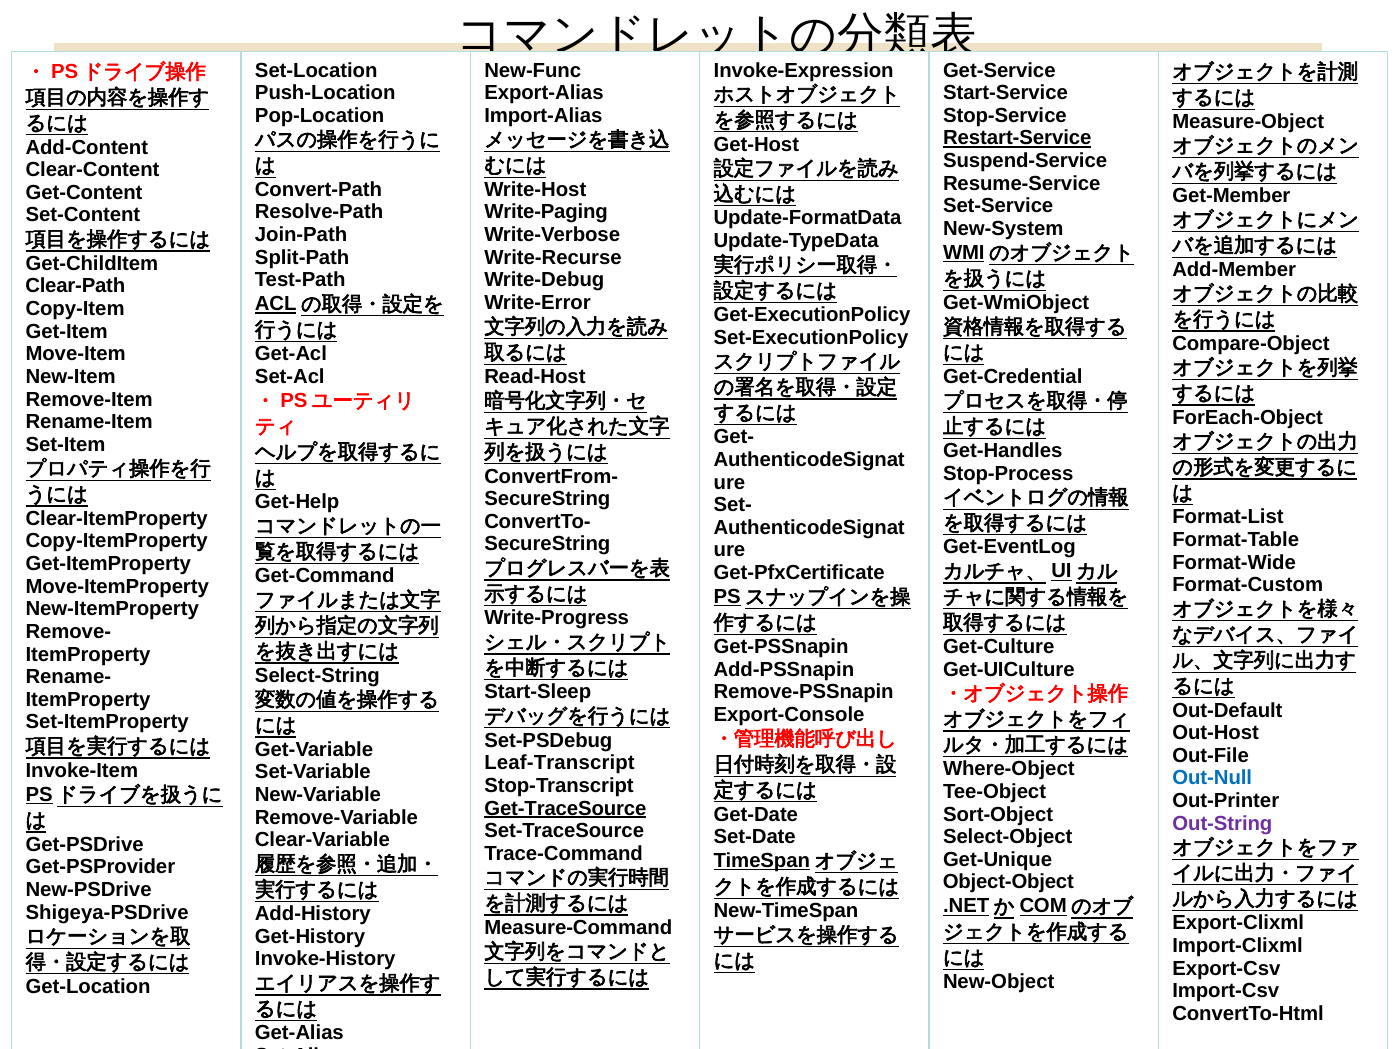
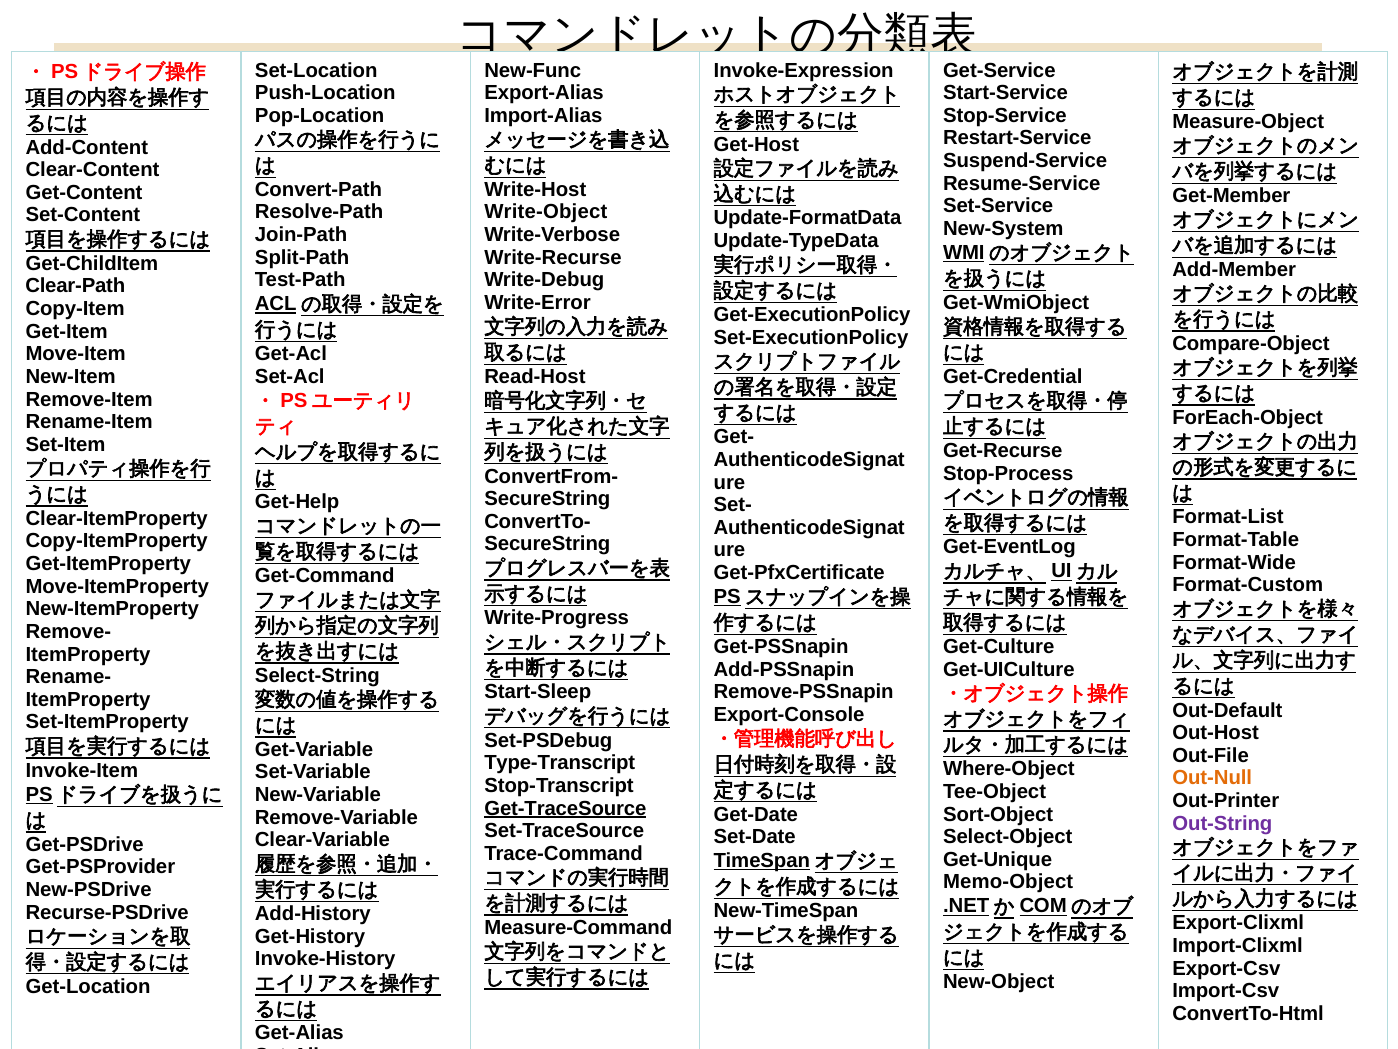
Restart-Service underline: present -> none (1017, 138)
Write-Paging: Write-Paging -> Write-Object (546, 212)
Get-Handles: Get-Handles -> Get-Recurse (1003, 450)
Leaf-Transcript: Leaf-Transcript -> Type-Transcript (560, 763)
Out-Null colour: blue -> orange (1212, 778)
Object-Object: Object-Object -> Memo-Object (1008, 882)
Shigeya-PSDrive: Shigeya-PSDrive -> Recurse-PSDrive (107, 912)
